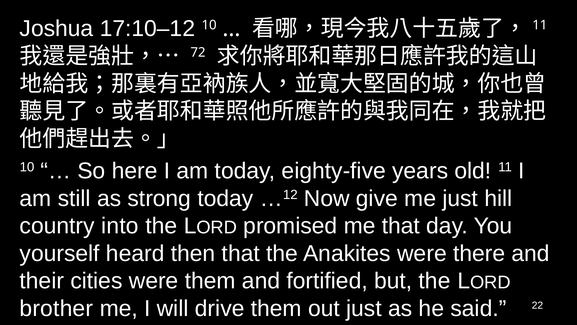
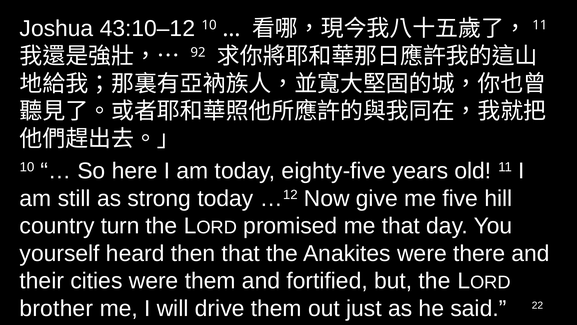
17:10–12: 17:10–12 -> 43:10–12 (147, 29)
72: 72 -> 92 (198, 52)
me just: just -> five (460, 198)
into: into -> turn (120, 226)
